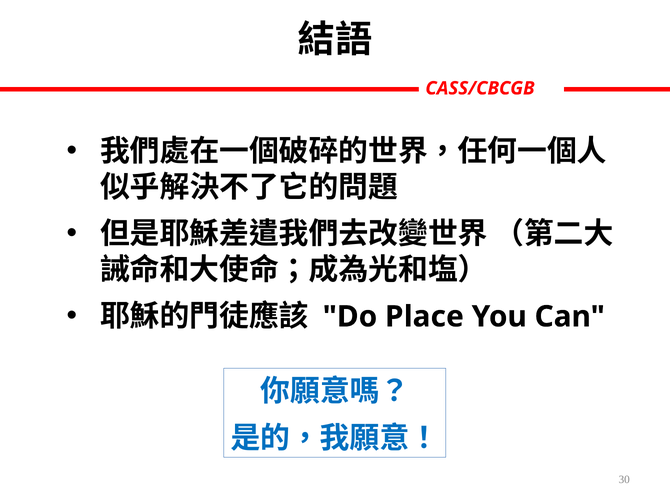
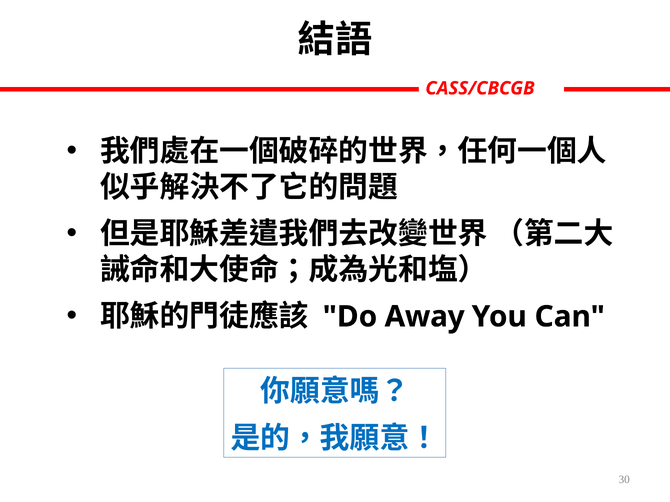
Place: Place -> Away (425, 317)
